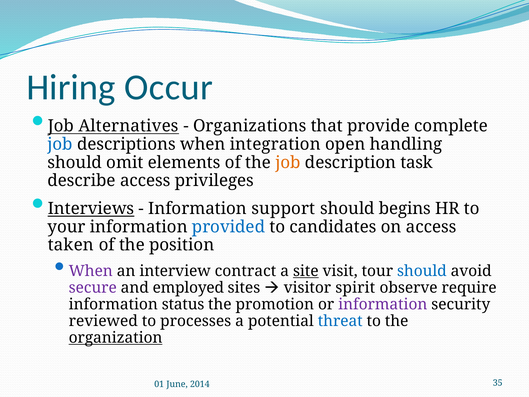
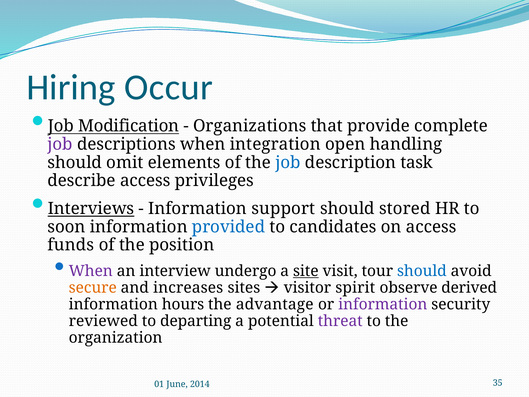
Alternatives: Alternatives -> Modification (129, 126)
job colour: blue -> purple (60, 144)
job colour: orange -> blue (288, 162)
begins: begins -> stored (405, 208)
your: your -> soon (66, 227)
taken: taken -> funds (71, 245)
contract: contract -> undergo (246, 271)
secure colour: purple -> orange (93, 288)
employed: employed -> increases (188, 288)
require: require -> derived (469, 288)
status: status -> hours (183, 304)
promotion: promotion -> advantage (275, 304)
processes: processes -> departing (196, 321)
threat colour: blue -> purple (340, 321)
organization underline: present -> none (116, 338)
